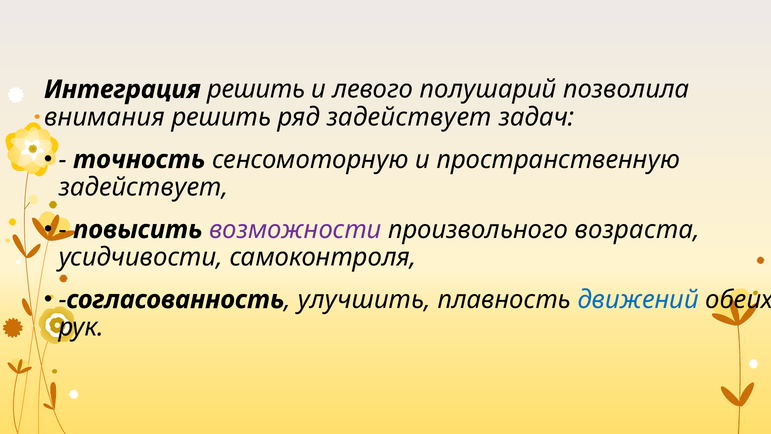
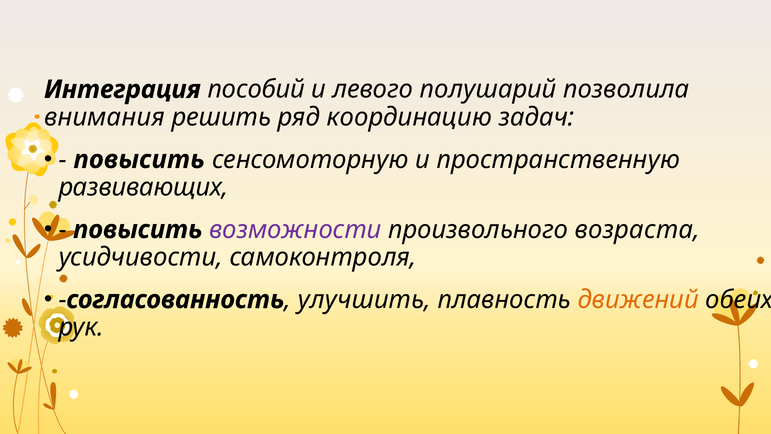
Интеграция решить: решить -> пособий (256, 89)
ряд задействует: задействует -> координацию (409, 117)
точность: точность -> повысить (139, 159)
задействует: задействует -> развивающих (143, 187)
движений colour: blue -> orange (638, 299)
